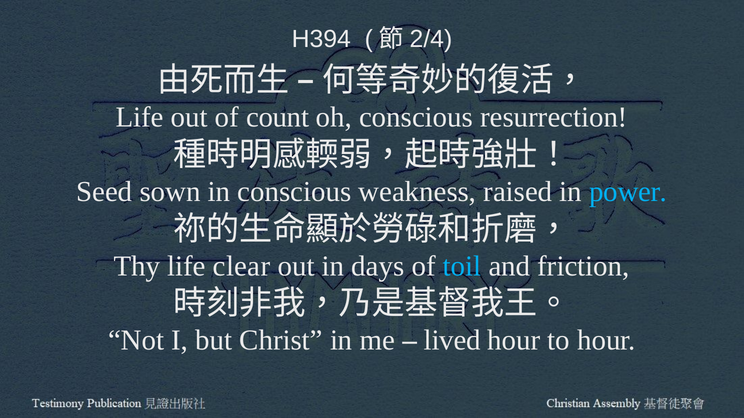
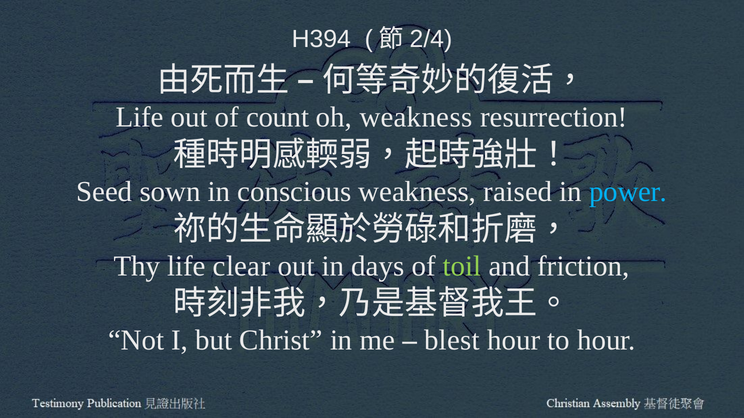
oh conscious: conscious -> weakness (416, 118)
toil colour: light blue -> light green (462, 266)
lived: lived -> blest (452, 341)
